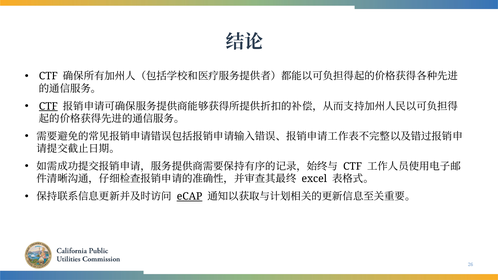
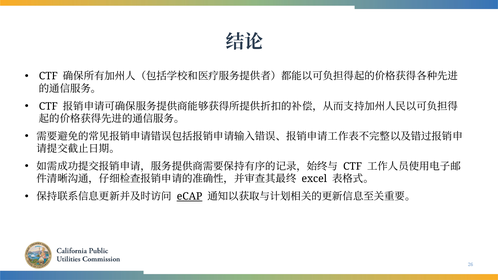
CTF underline: present -> none (48, 106)
